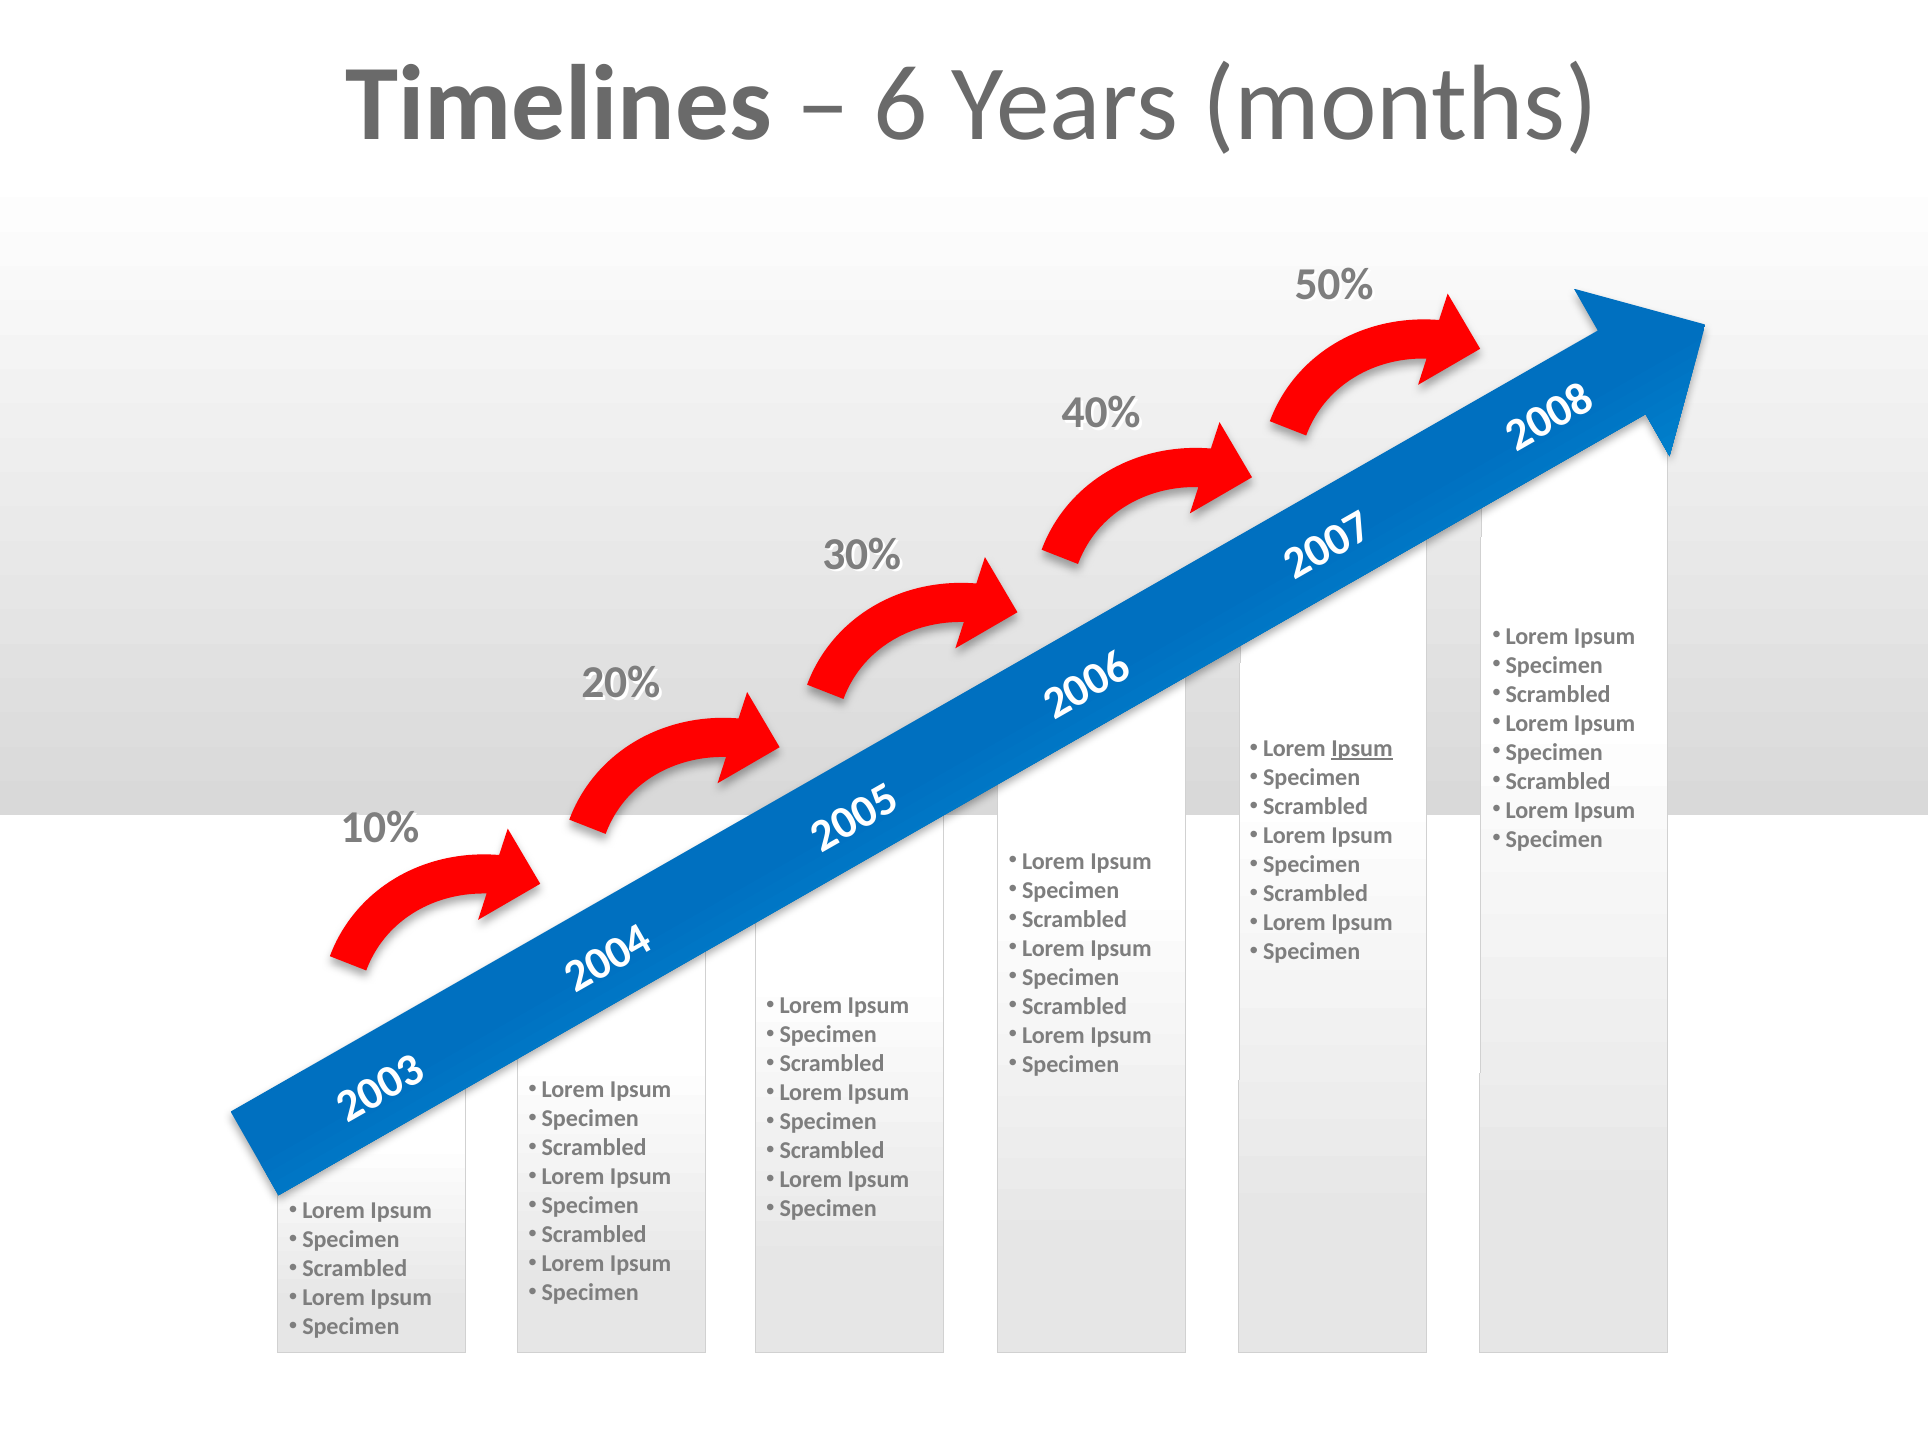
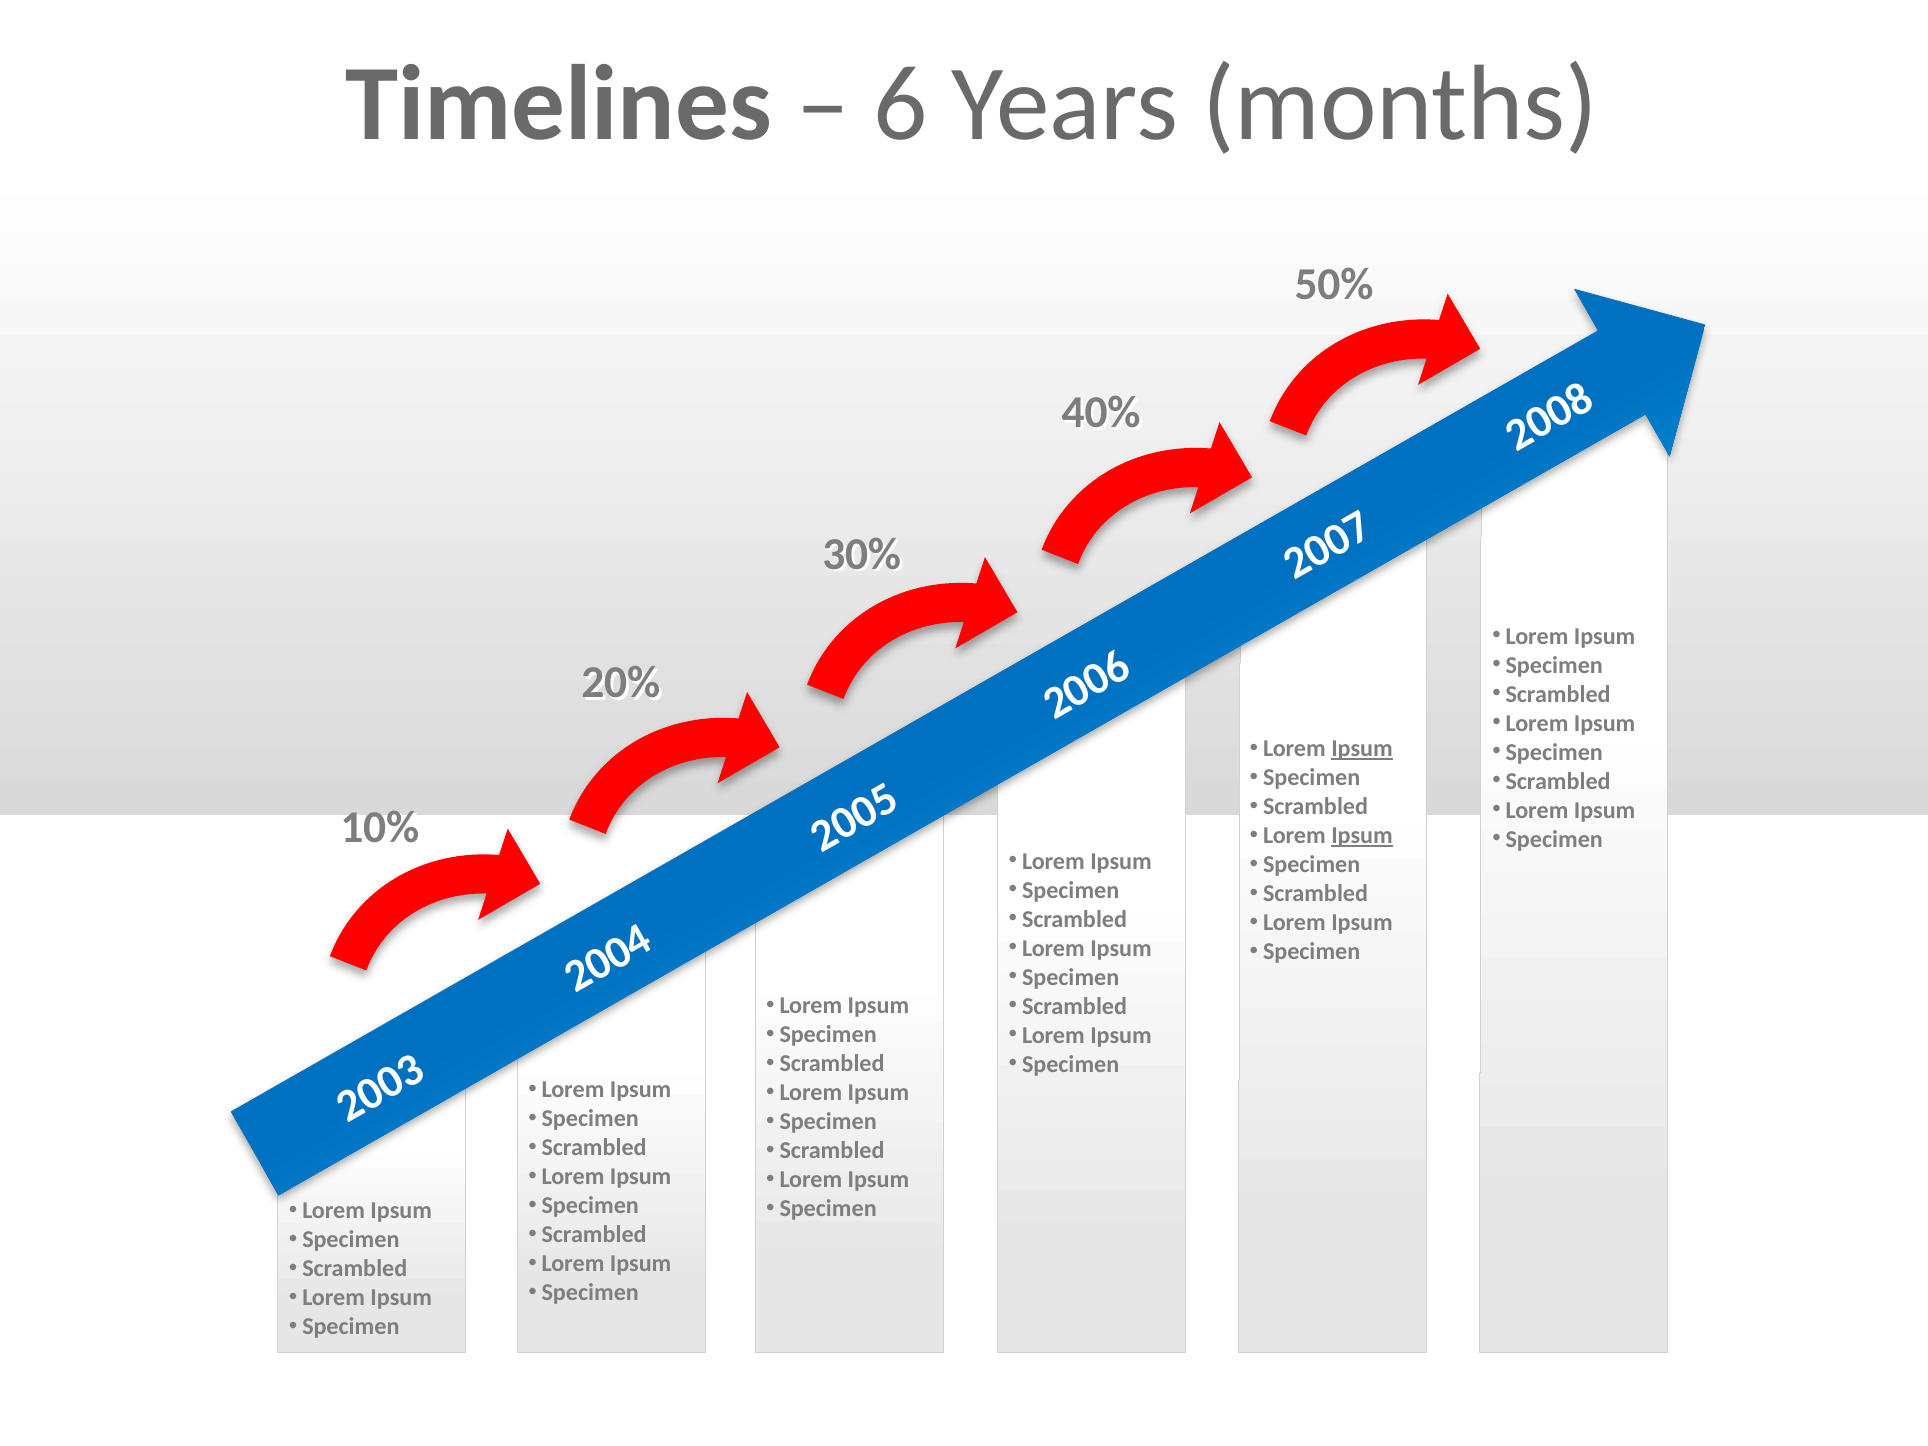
Ipsum underline: none -> present (1362, 836)
